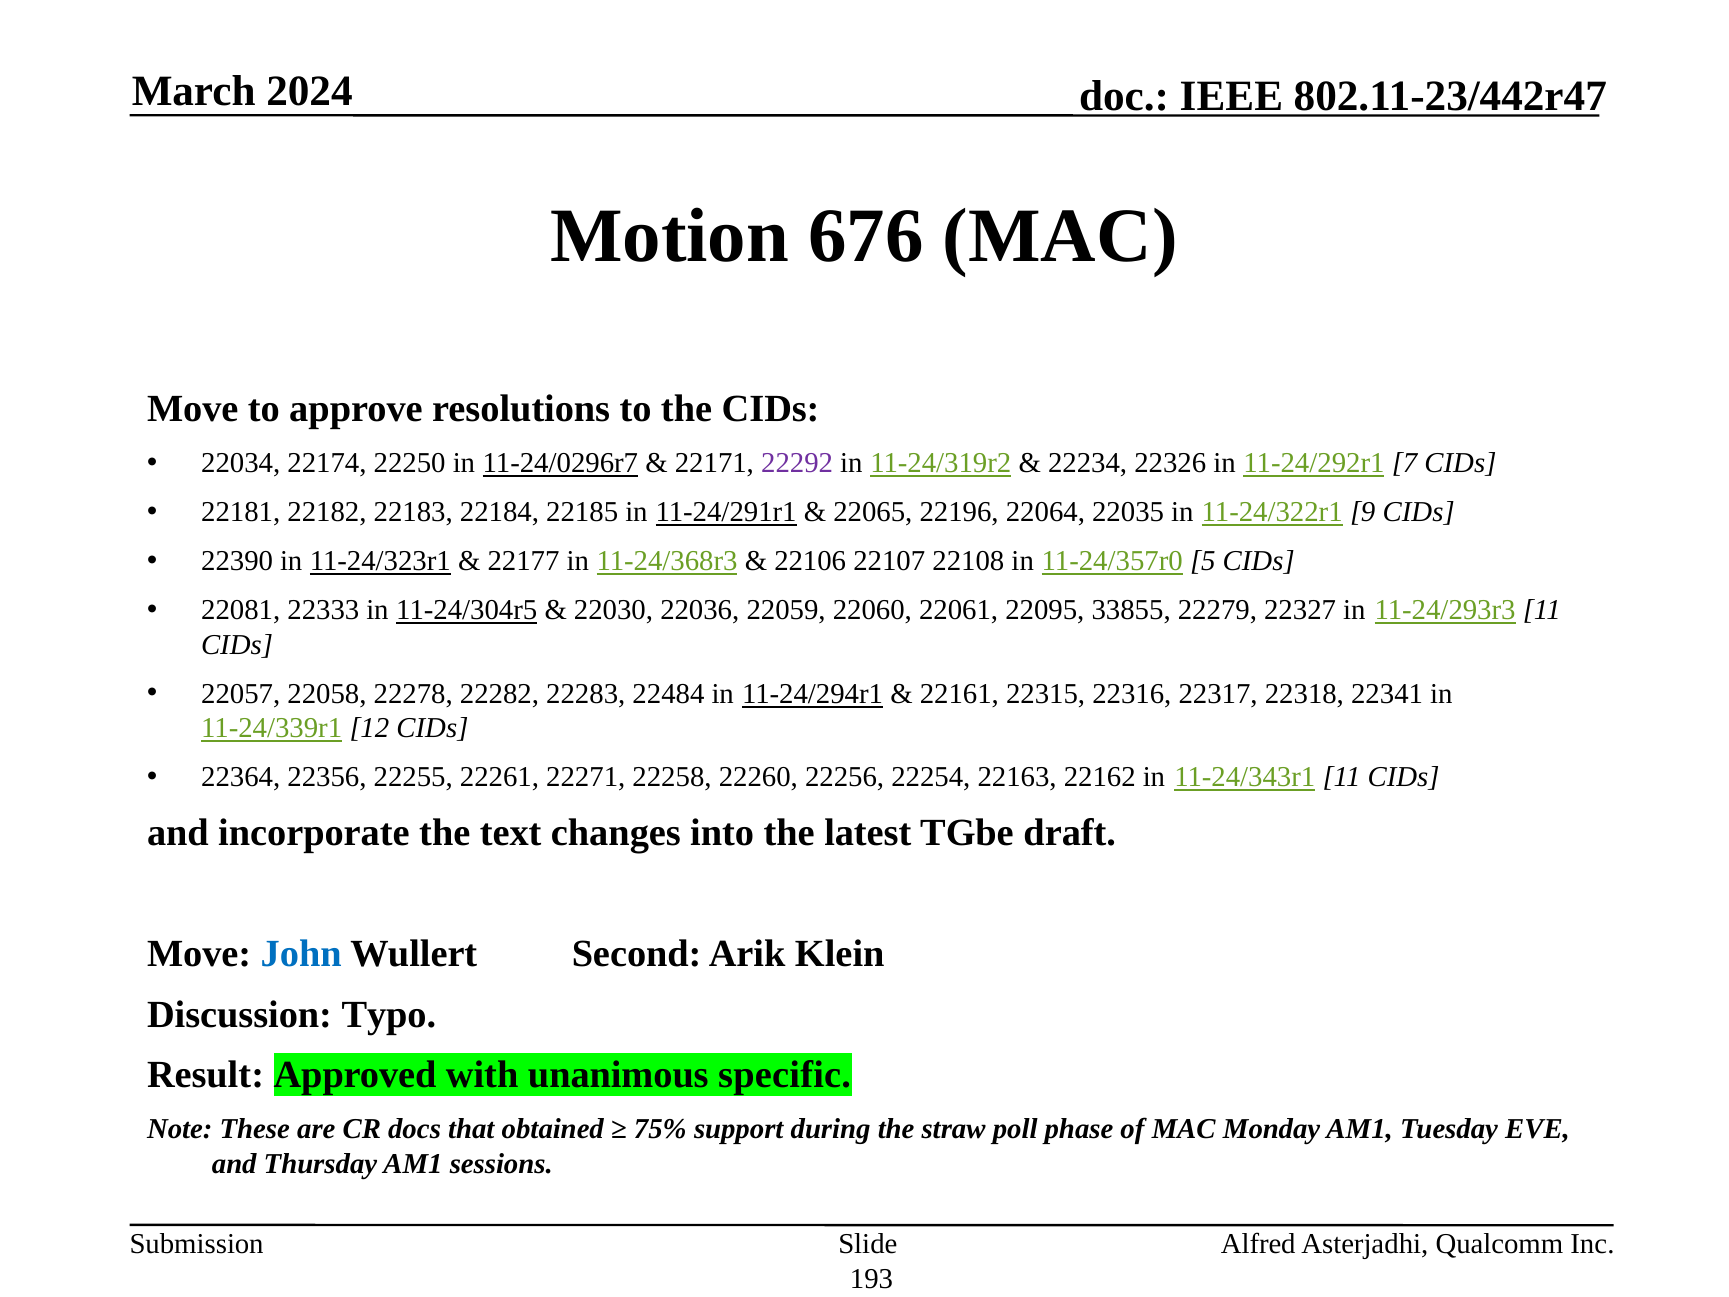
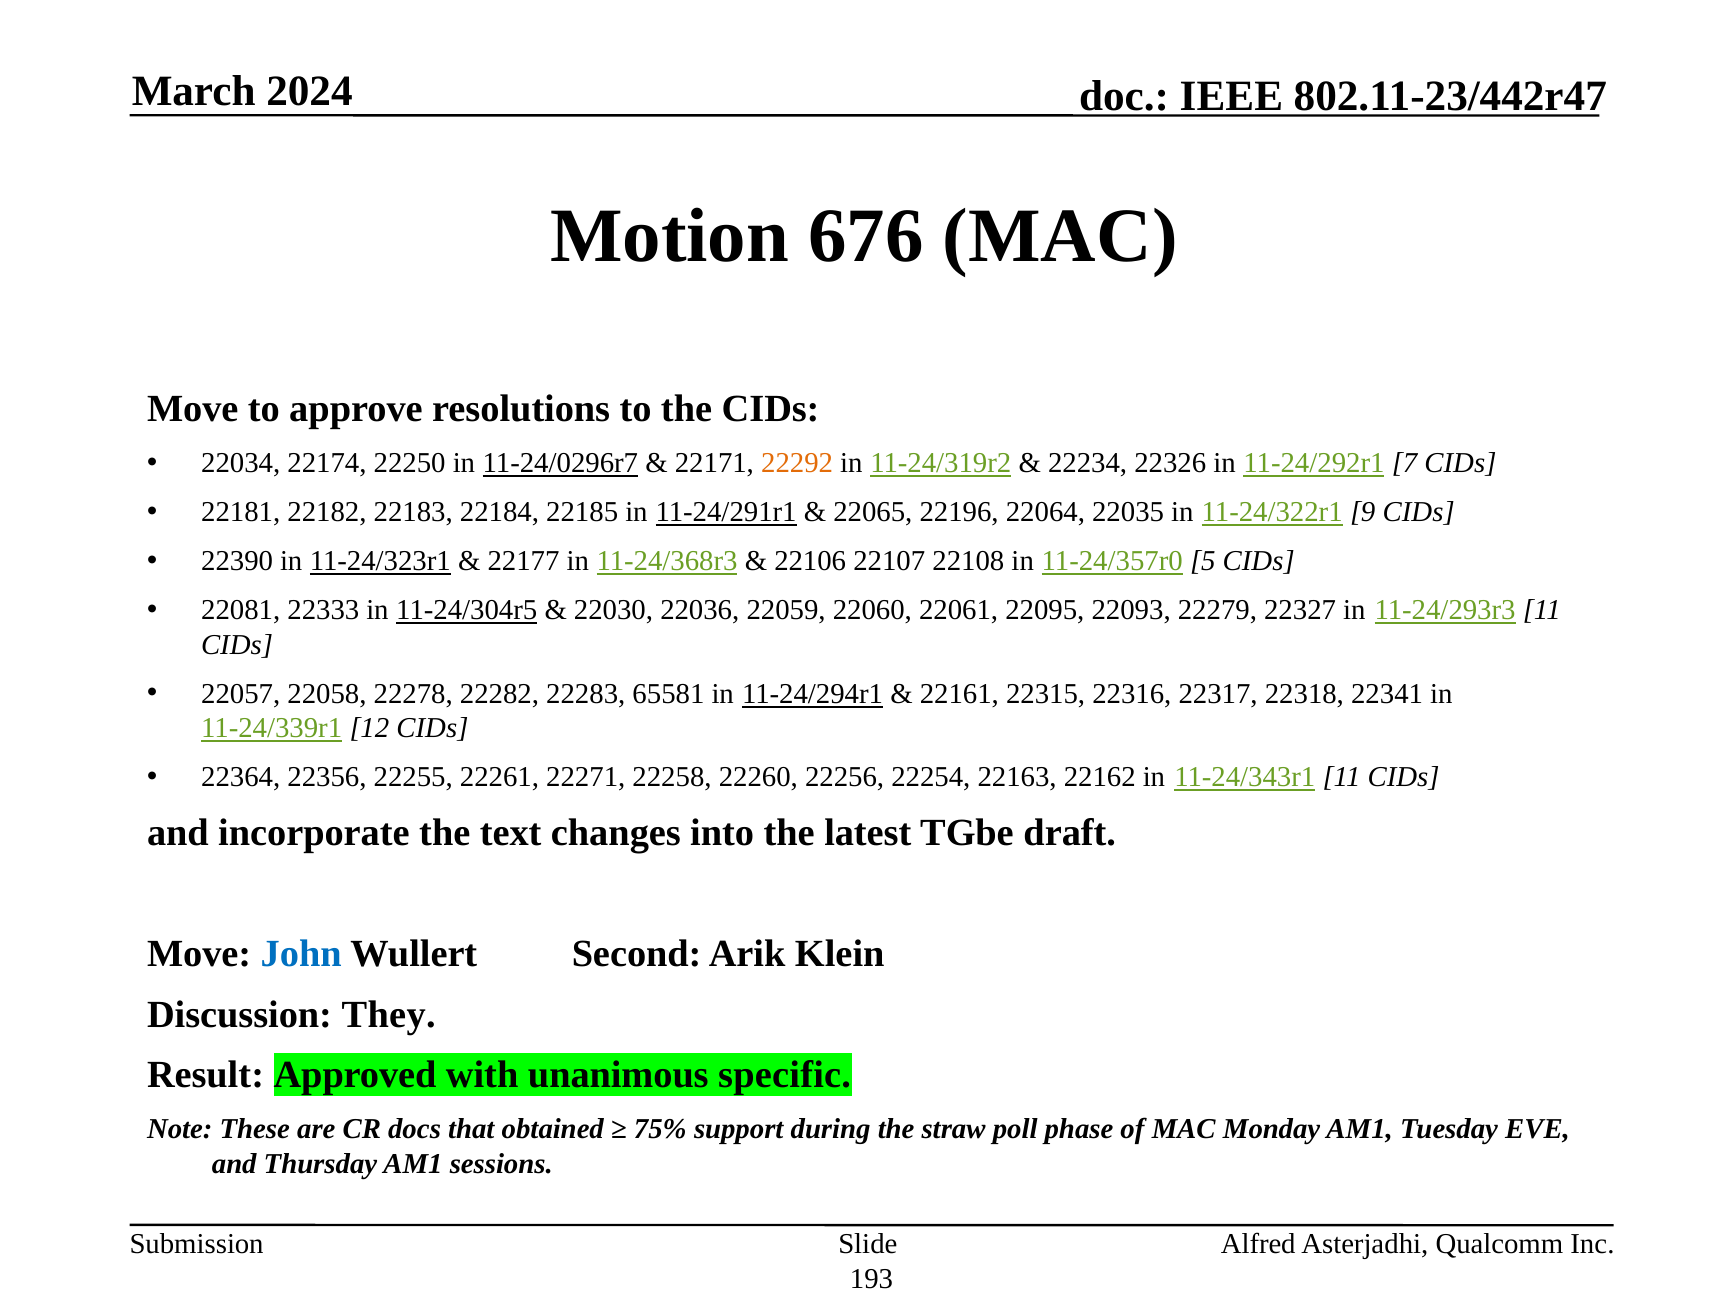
22292 colour: purple -> orange (797, 463)
33855: 33855 -> 22093 (1131, 610)
22484: 22484 -> 65581 (668, 694)
Typo: Typo -> They (389, 1014)
